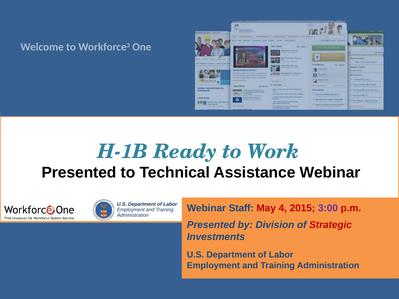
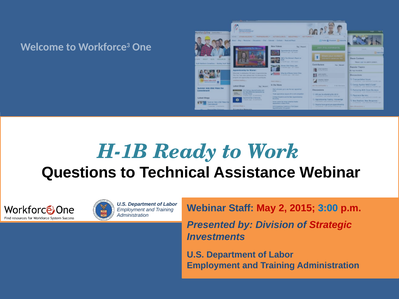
Presented: Presented -> Questions (79, 173)
4: 4 -> 2 (283, 208)
3:00 colour: purple -> blue (328, 208)
